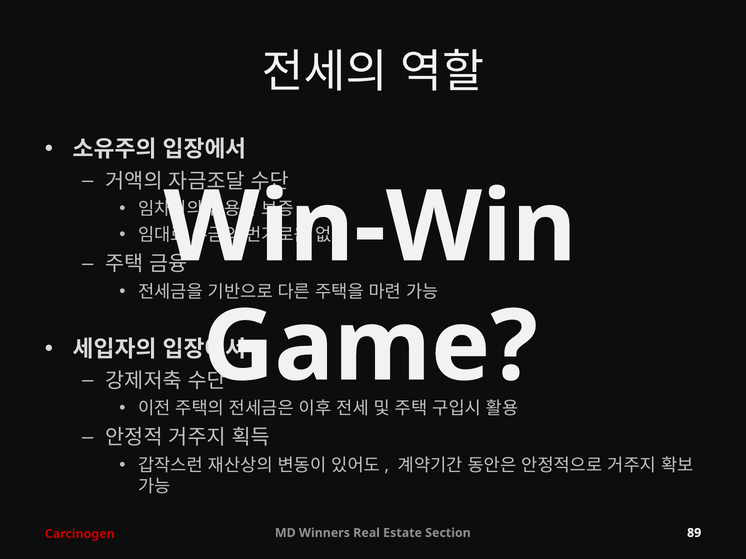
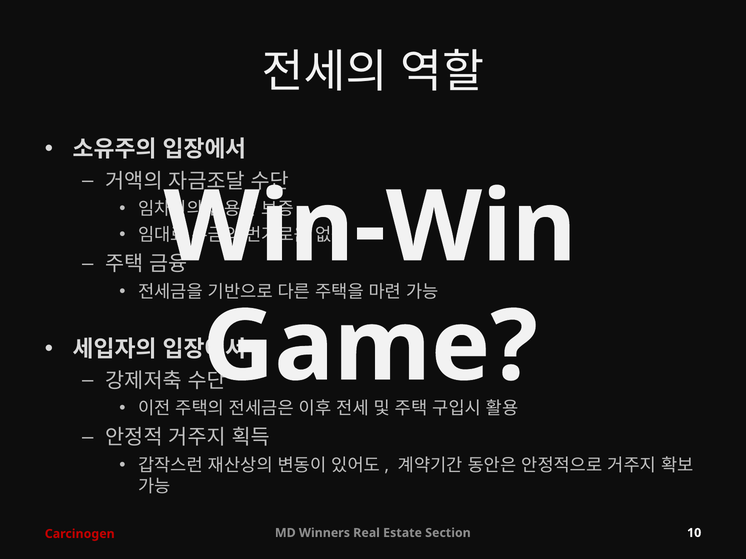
89: 89 -> 10 (694, 533)
